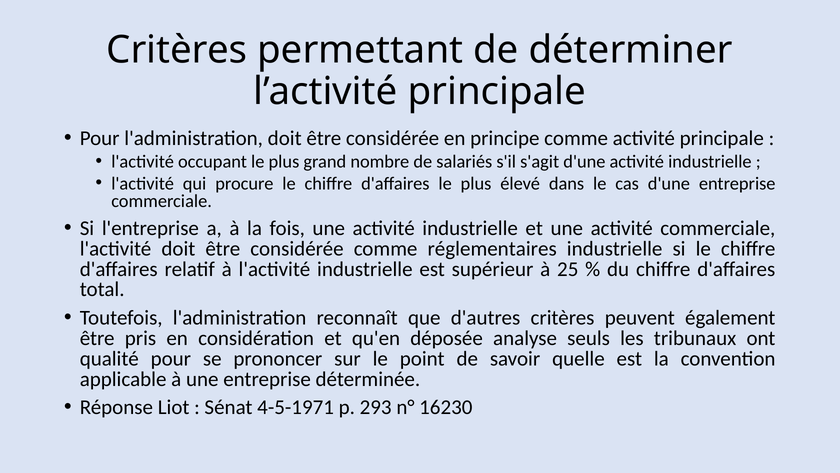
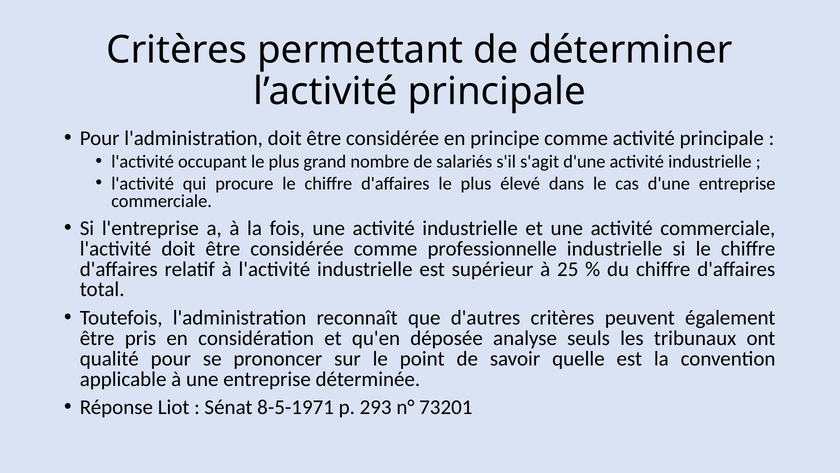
réglementaires: réglementaires -> professionnelle (492, 248)
4-5-1971: 4-5-1971 -> 8-5-1971 (296, 407)
16230: 16230 -> 73201 (446, 407)
